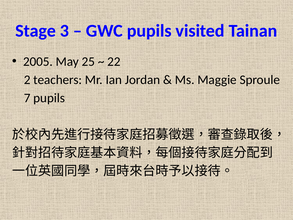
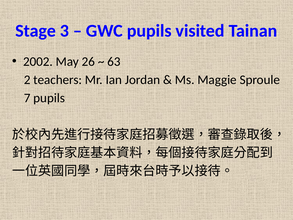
2005: 2005 -> 2002 (38, 61)
25: 25 -> 26 (88, 61)
22: 22 -> 63 (114, 61)
